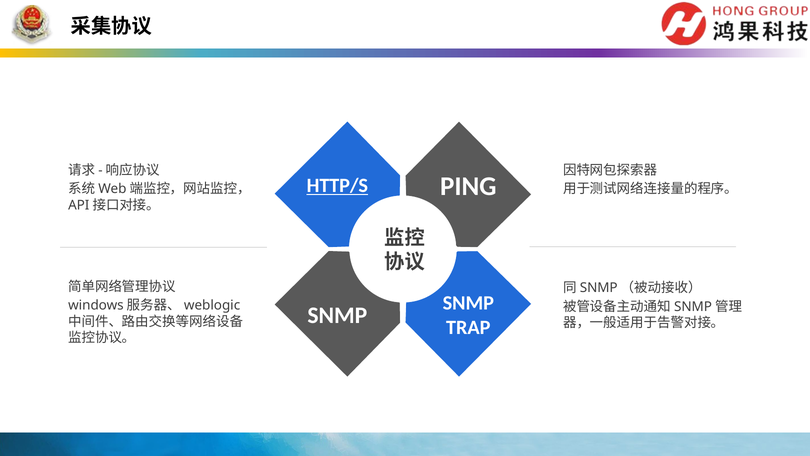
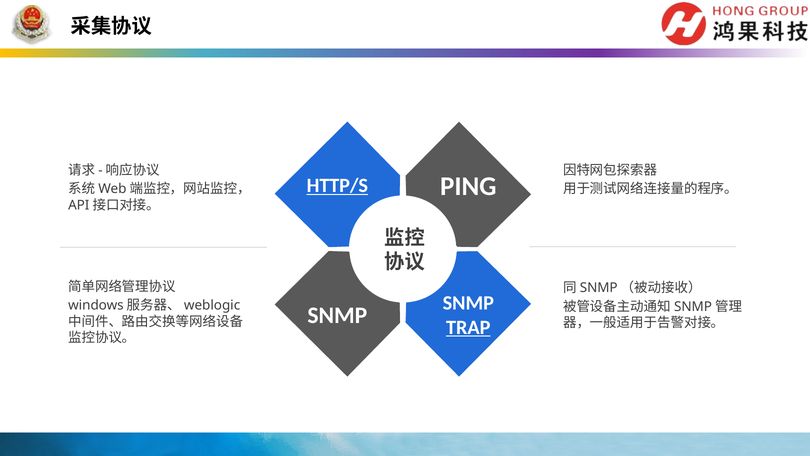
TRAP underline: none -> present (468, 327)
